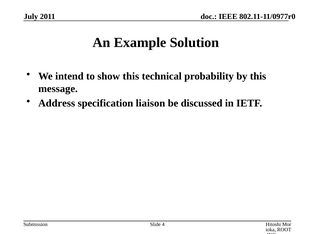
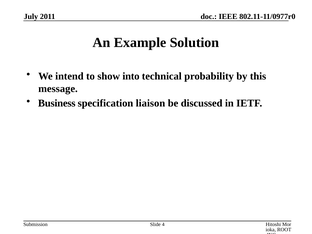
show this: this -> into (131, 76)
Address: Address -> Business (57, 103)
